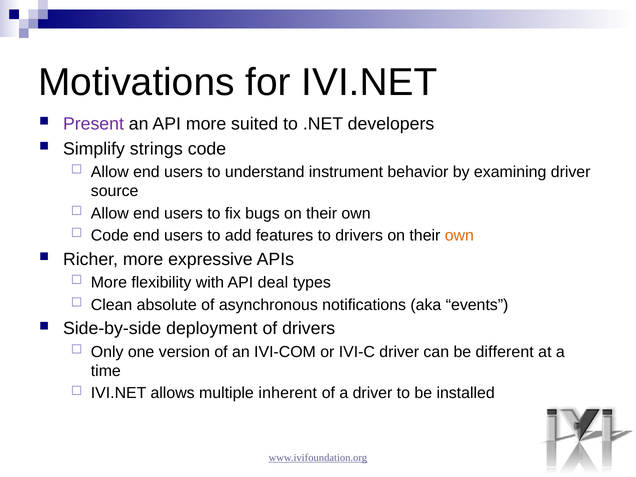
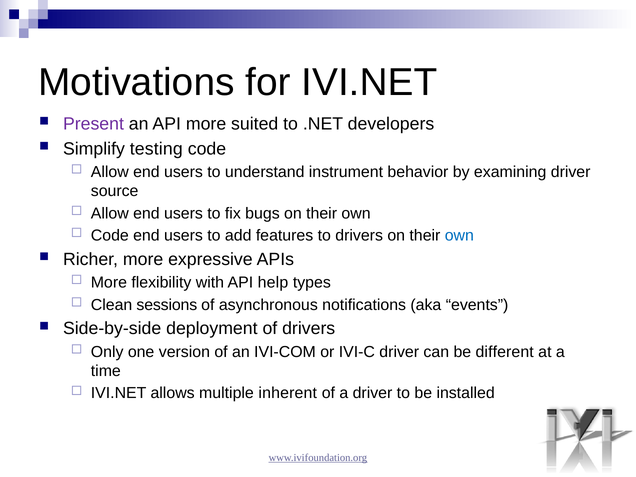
strings: strings -> testing (156, 149)
own colour: orange -> blue (459, 236)
deal: deal -> help (273, 283)
absolute: absolute -> sessions (167, 305)
